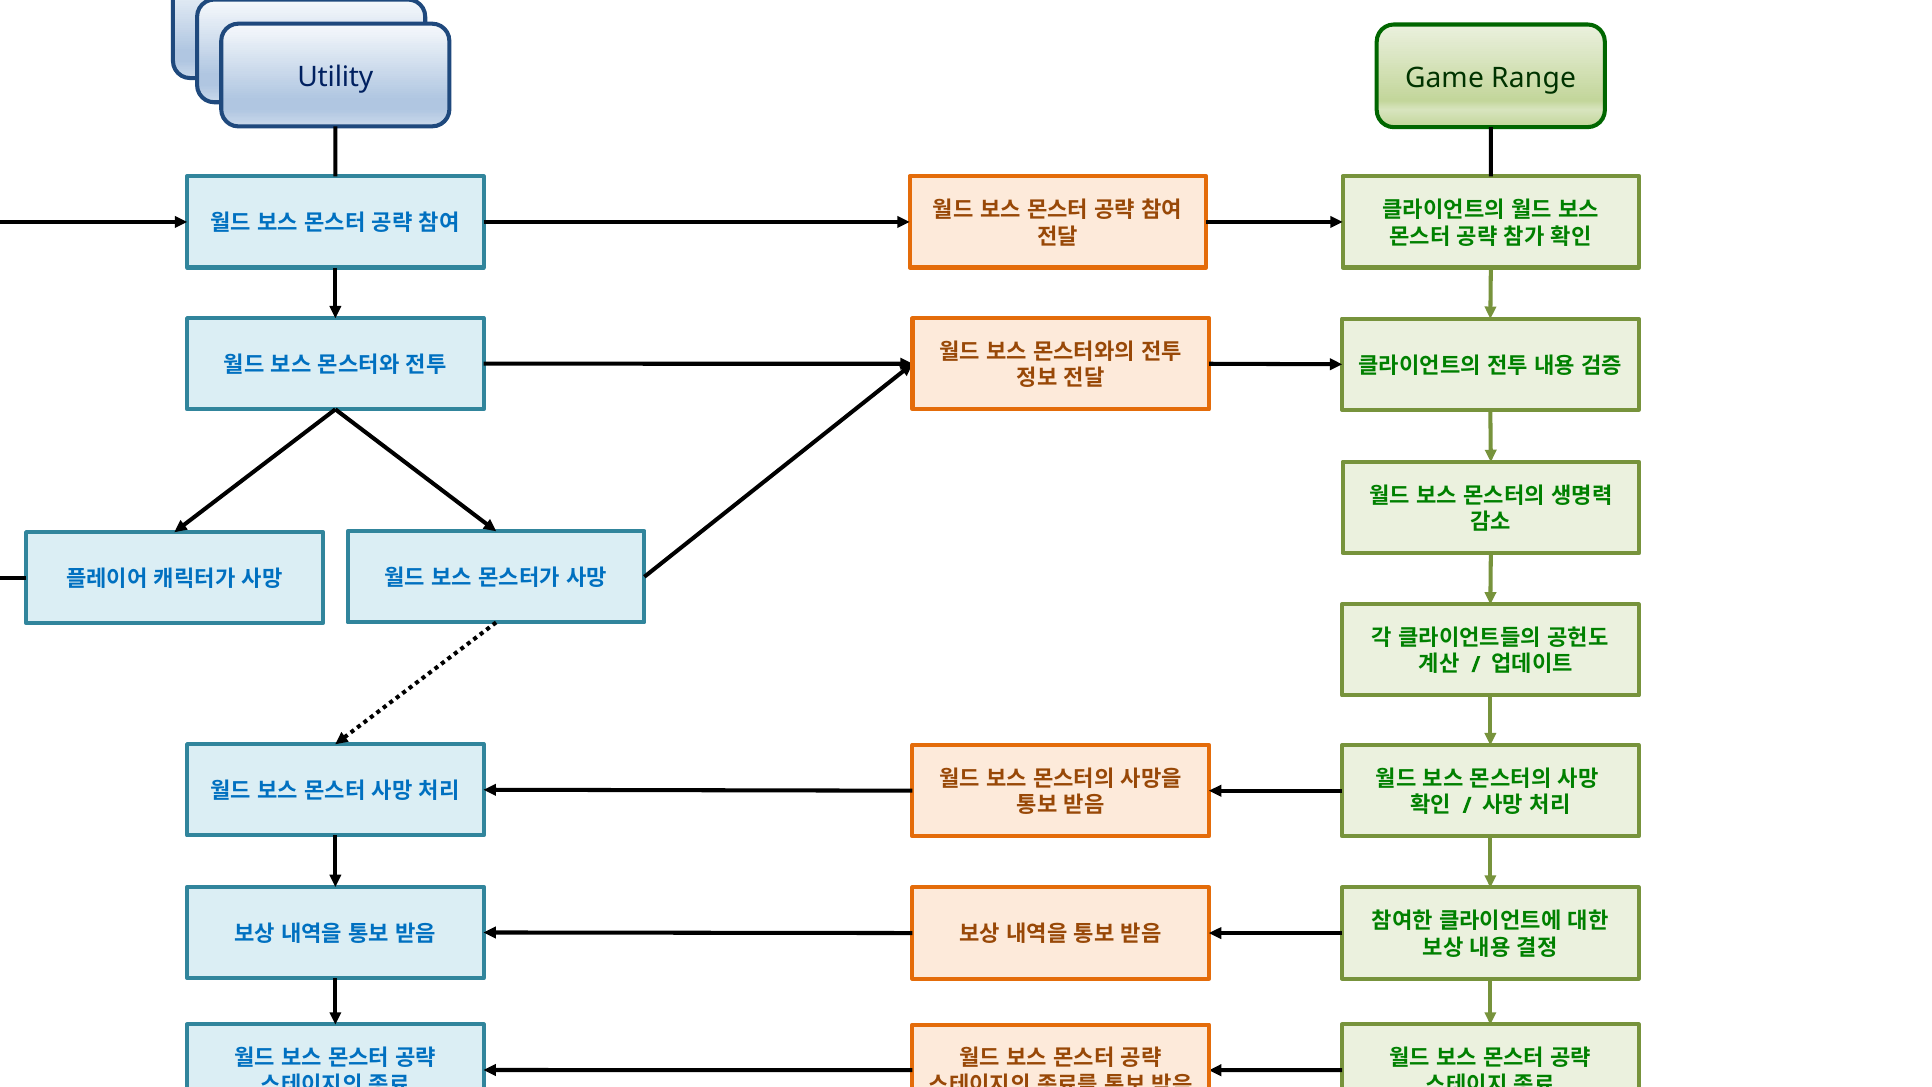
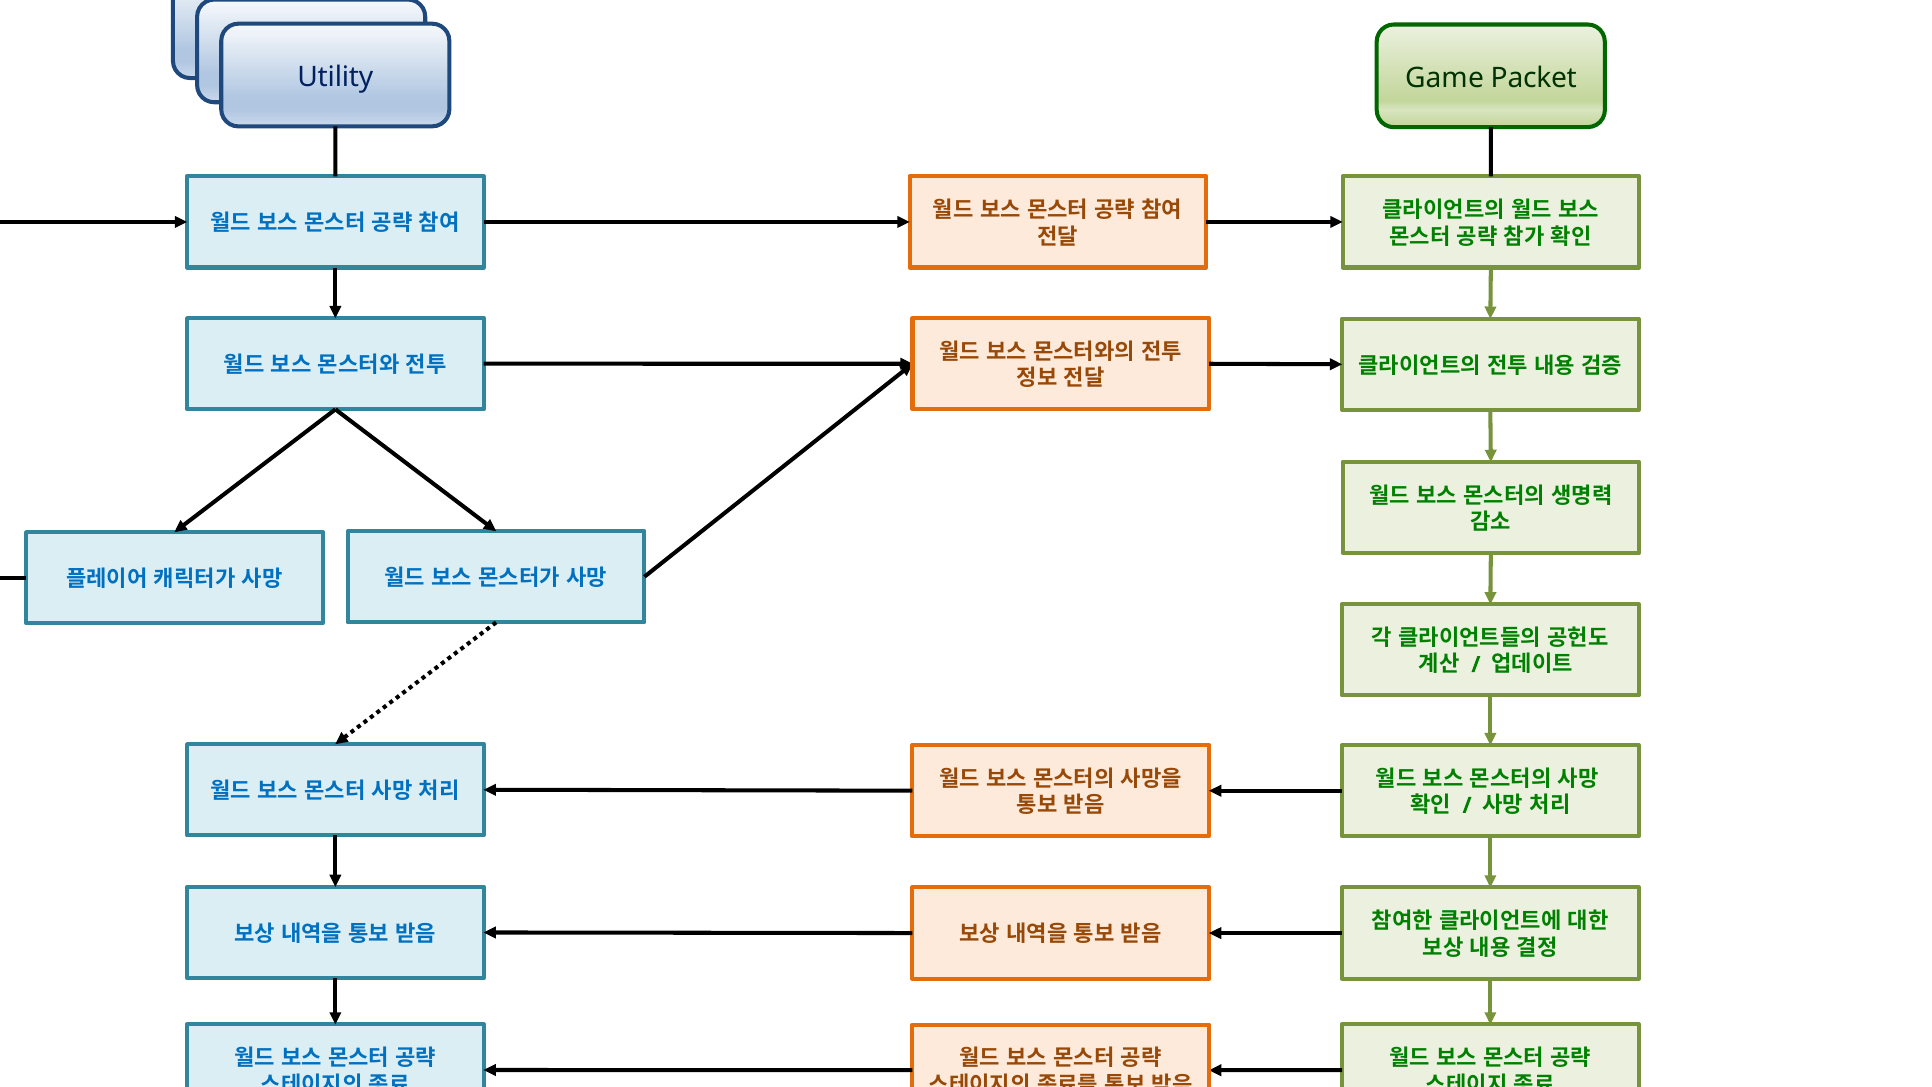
Range: Range -> Packet (1534, 78)
